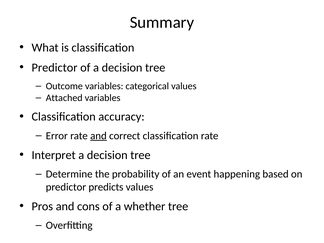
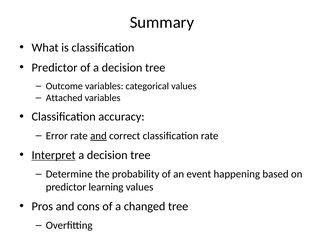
Interpret underline: none -> present (54, 155)
predicts: predicts -> learning (106, 187)
whether: whether -> changed (145, 206)
